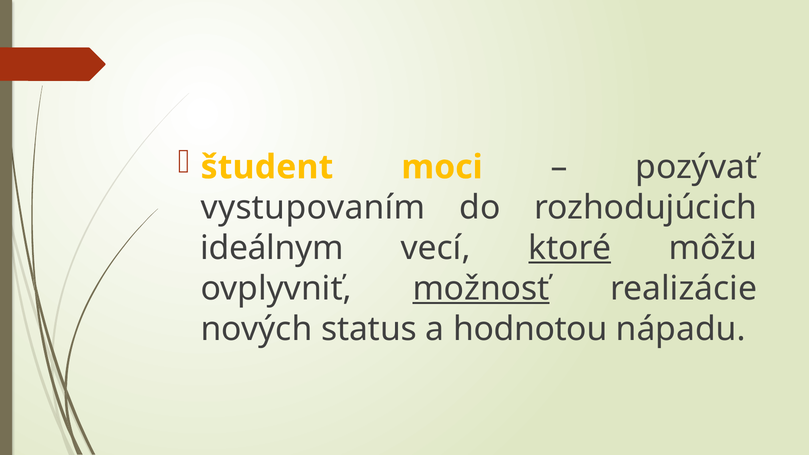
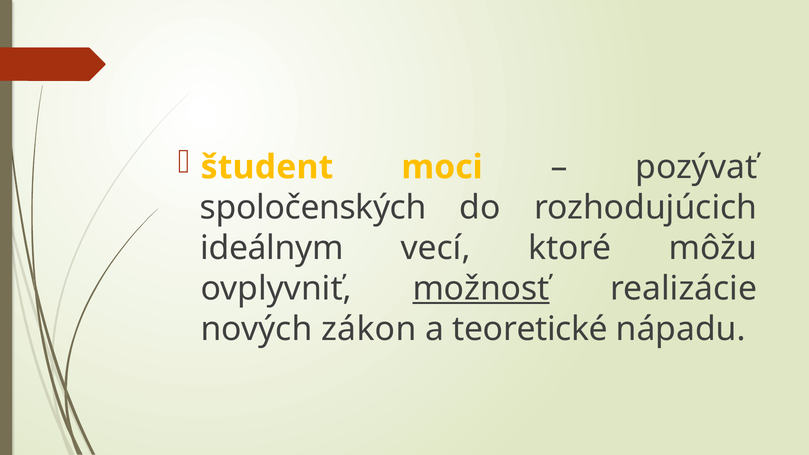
vystupovaním: vystupovaním -> spoločenských (313, 208)
ktoré underline: present -> none (570, 248)
status: status -> zákon (369, 329)
hodnotou: hodnotou -> teoretické (530, 329)
